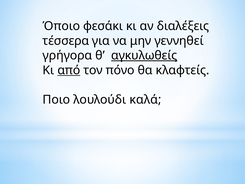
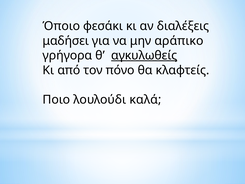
τέσσερα: τέσσερα -> μαδήσει (66, 41)
γεννηθεί: γεννηθεί -> αράπικο (179, 41)
από underline: present -> none (69, 70)
